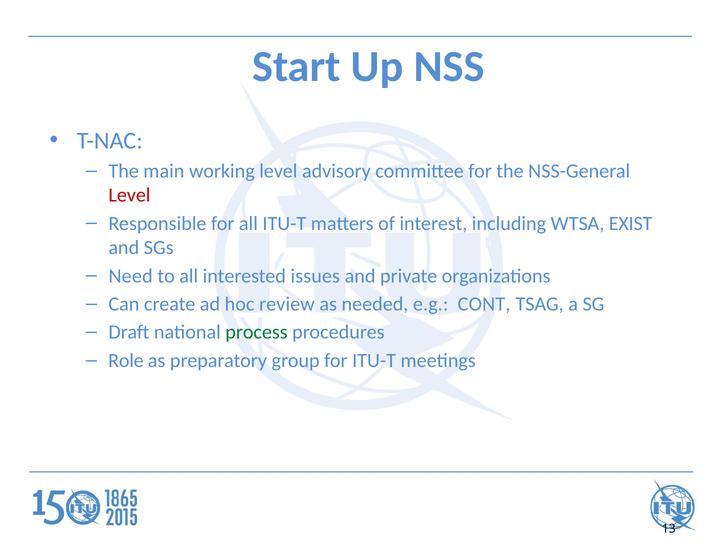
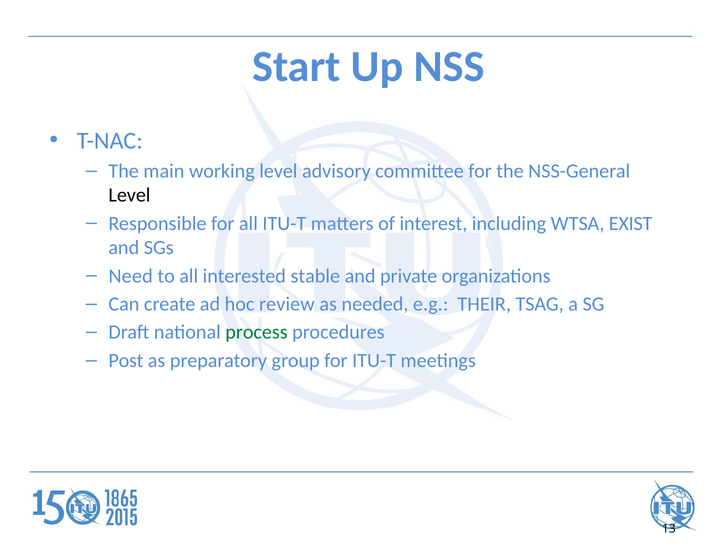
Level colour: red -> black (129, 195)
issues: issues -> stable (315, 276)
CONT: CONT -> THEIR (484, 304)
Role: Role -> Post (126, 360)
